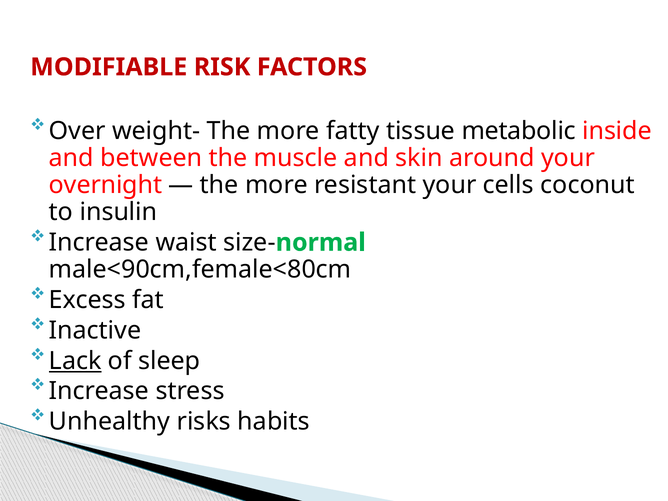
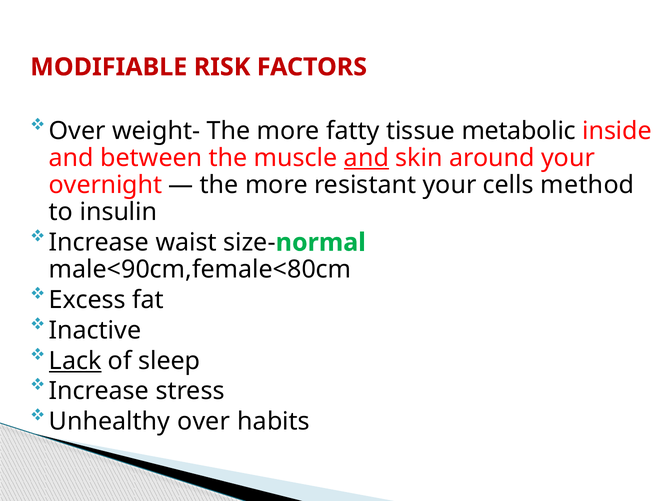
and underline: none -> present (366, 158)
coconut: coconut -> method (587, 185)
Unhealthy risks: risks -> over (204, 422)
